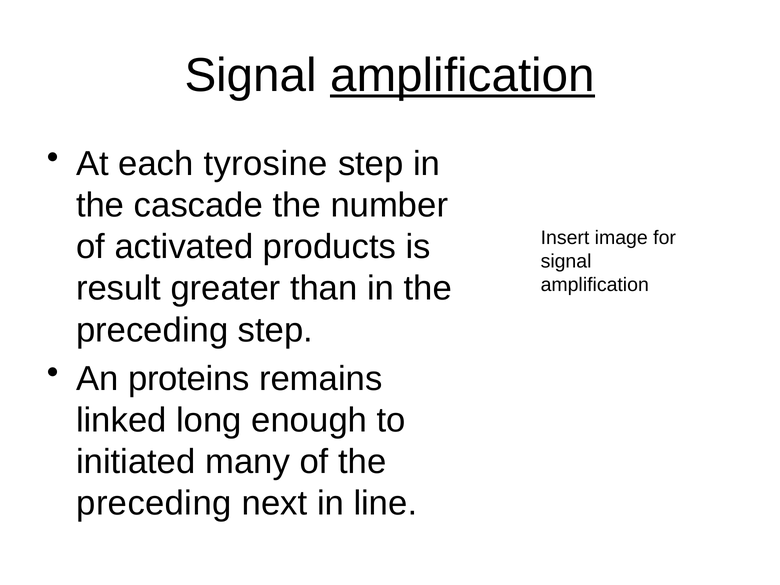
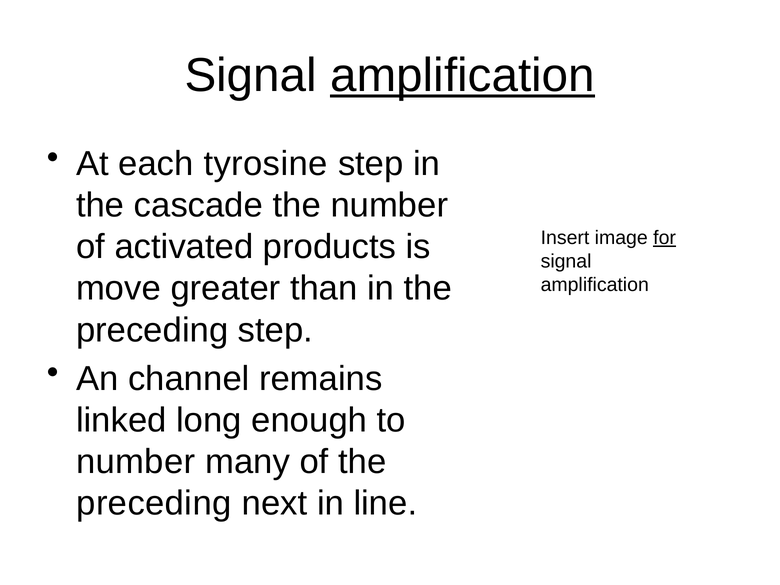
for underline: none -> present (665, 238)
result: result -> move (118, 288)
proteins: proteins -> channel (189, 379)
initiated: initiated -> number (136, 462)
